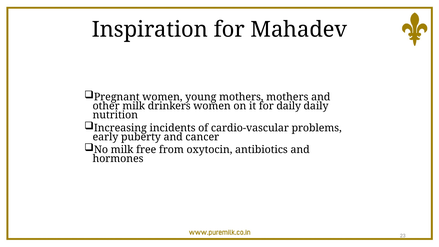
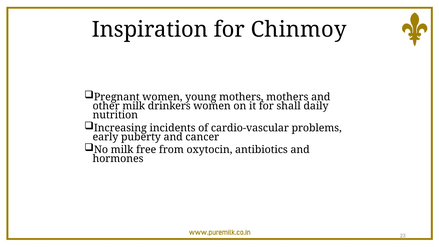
Mahadev: Mahadev -> Chinmoy (299, 29)
for daily: daily -> shall (289, 106)
